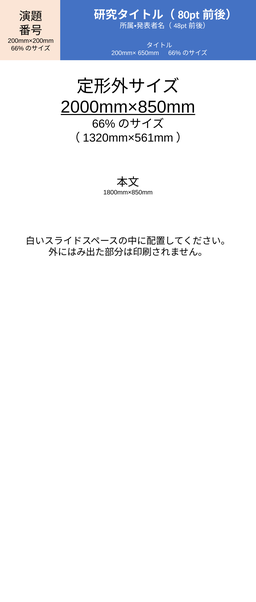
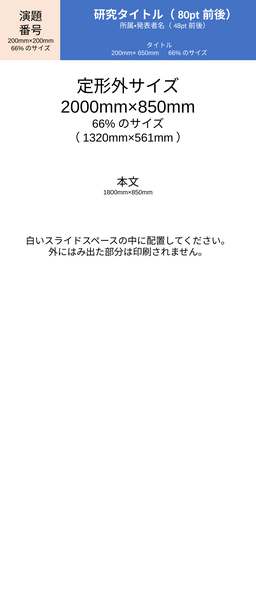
2000mm×850mm underline: present -> none (128, 107)
